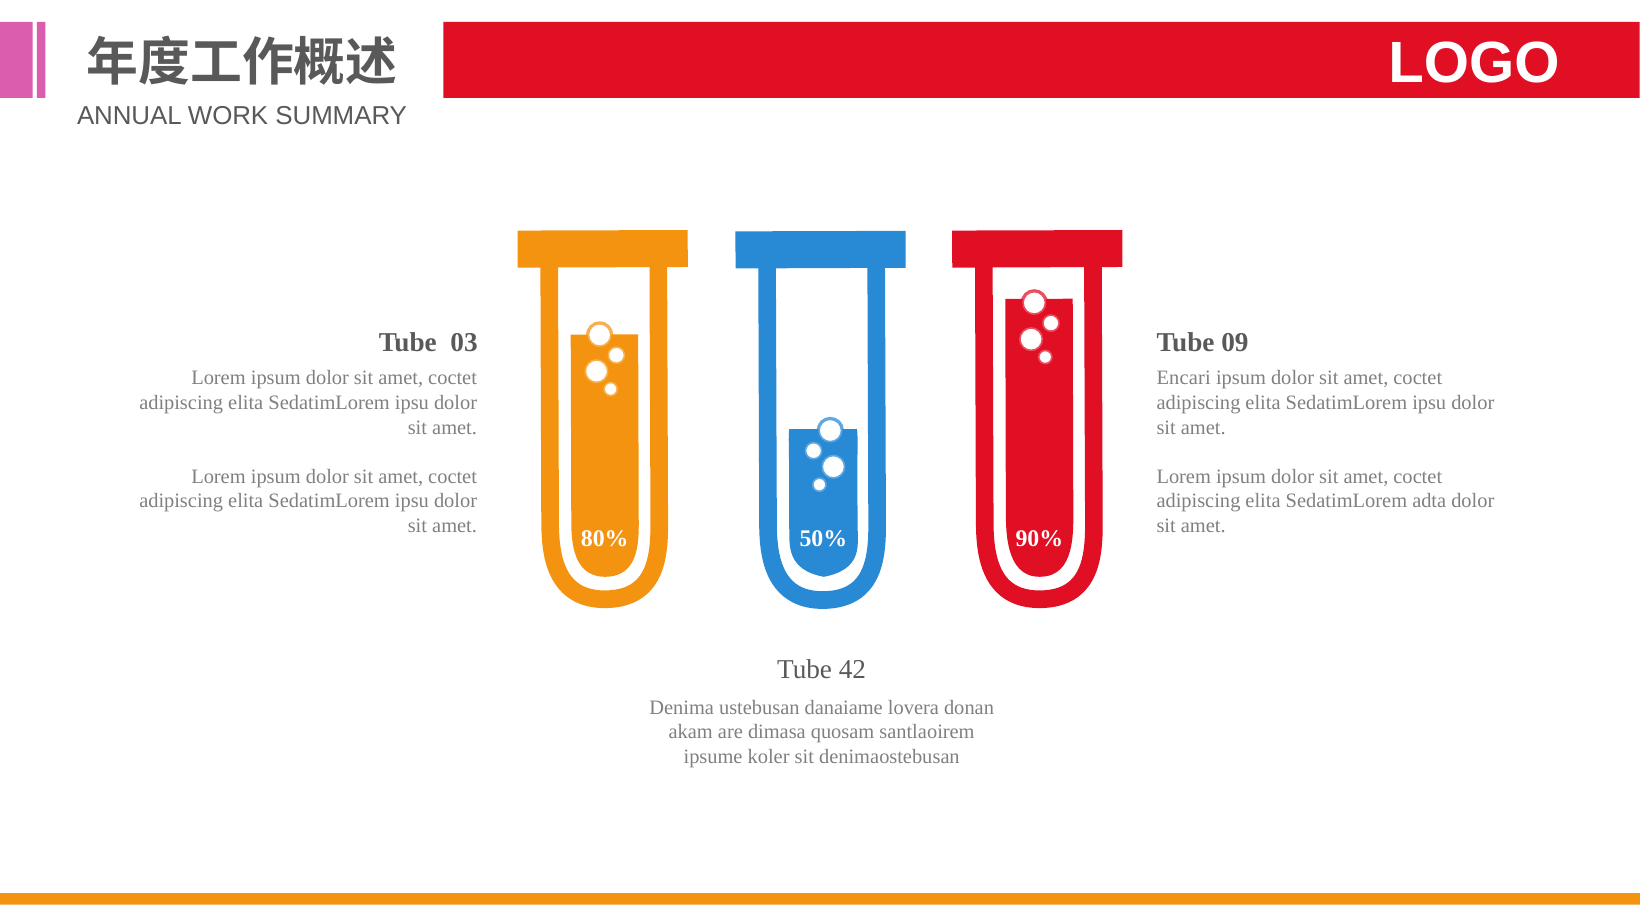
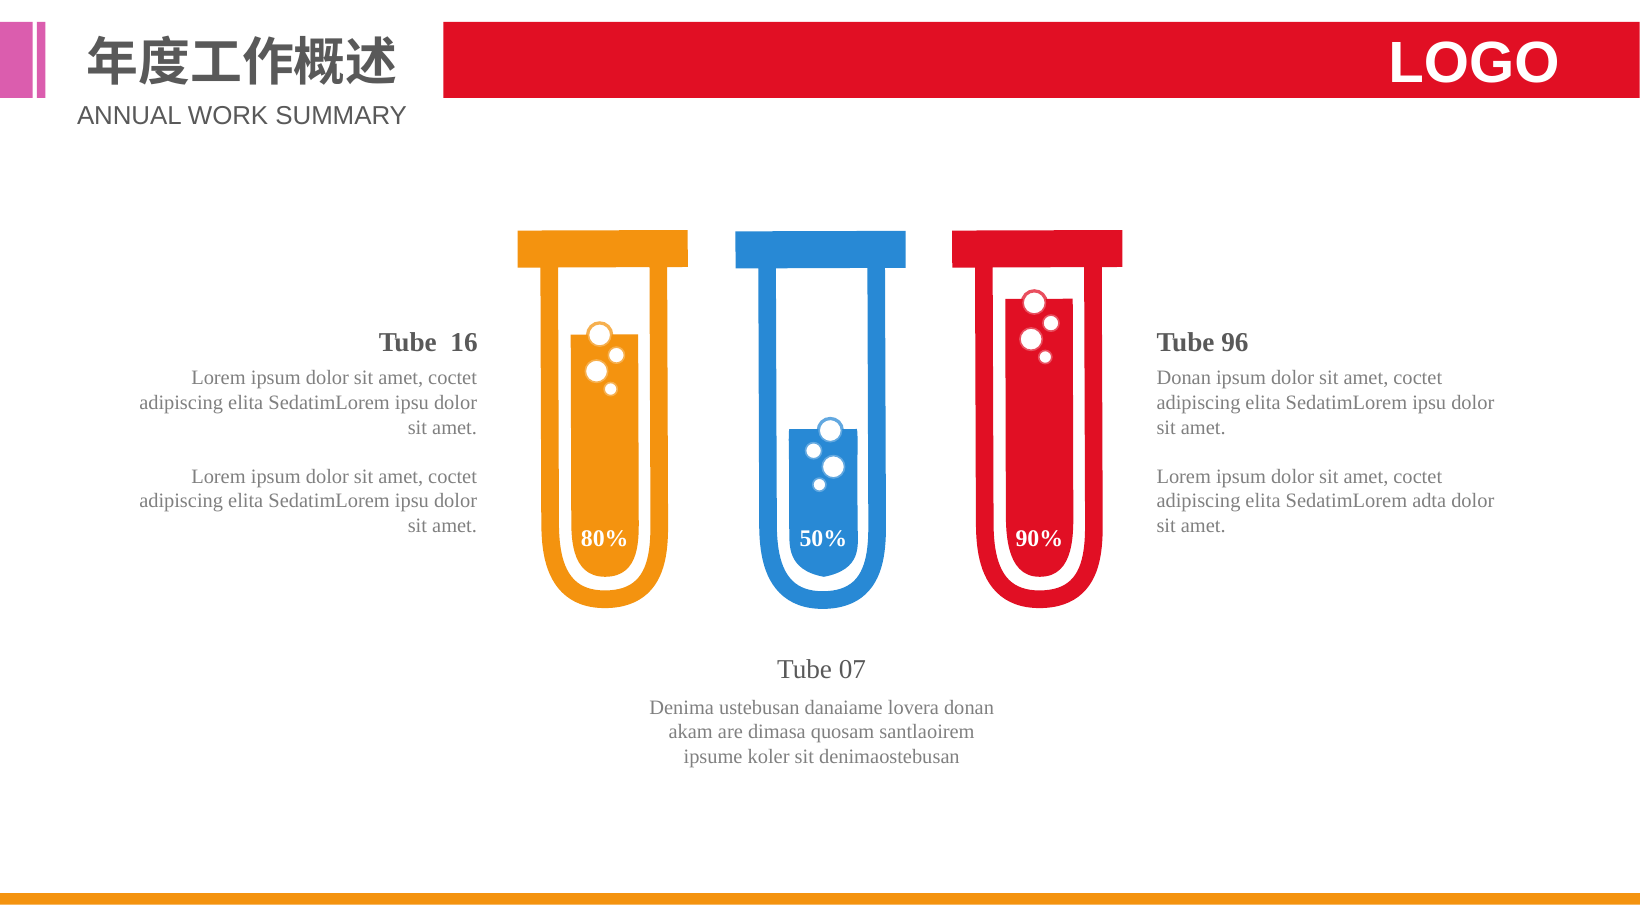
03: 03 -> 16 (464, 342)
09: 09 -> 96 (1235, 342)
Encari: Encari -> Donan (1184, 378)
42: 42 -> 07 (852, 669)
